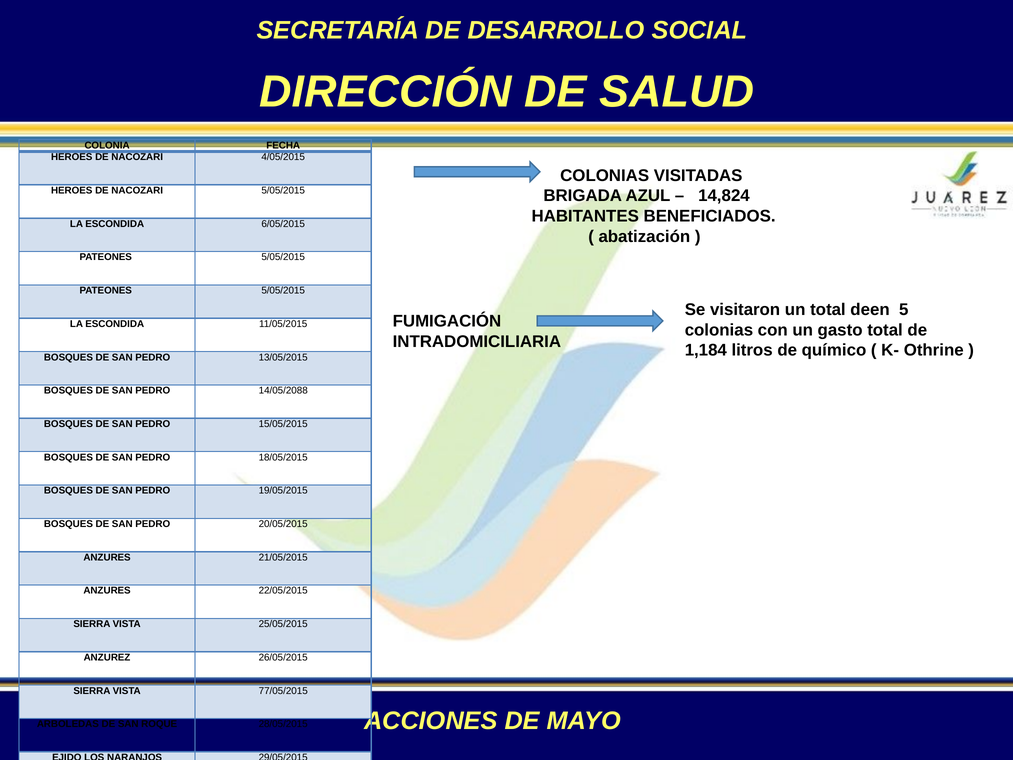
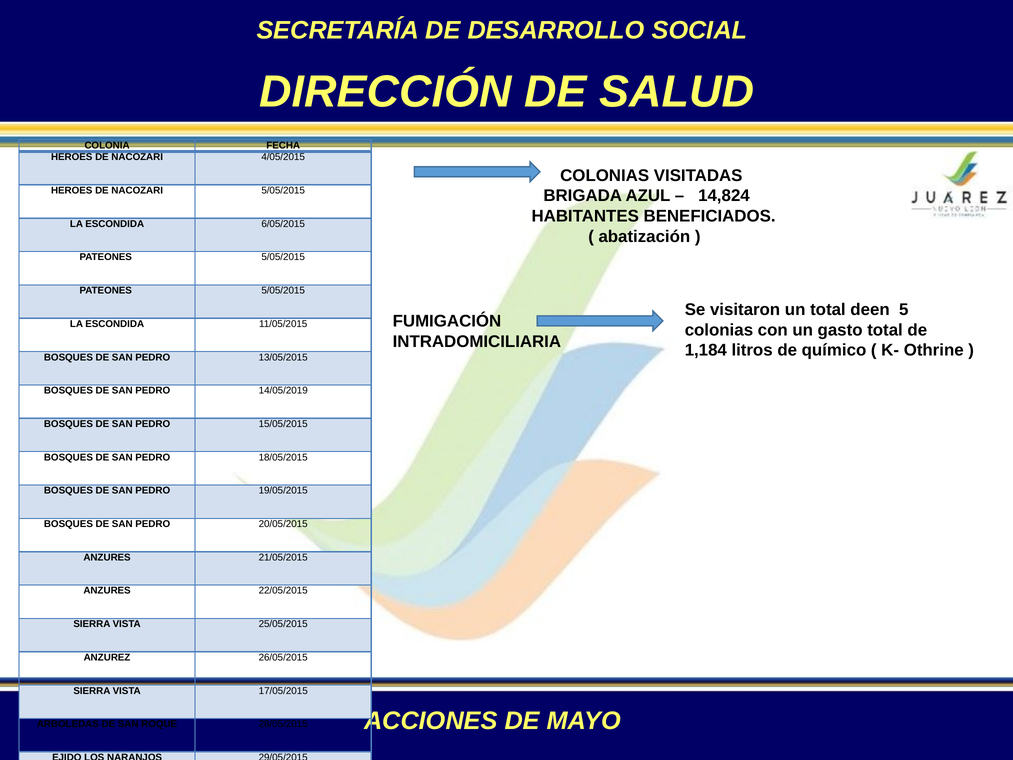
14/05/2088: 14/05/2088 -> 14/05/2019 (283, 391)
77/05/2015: 77/05/2015 -> 17/05/2015 (283, 691)
